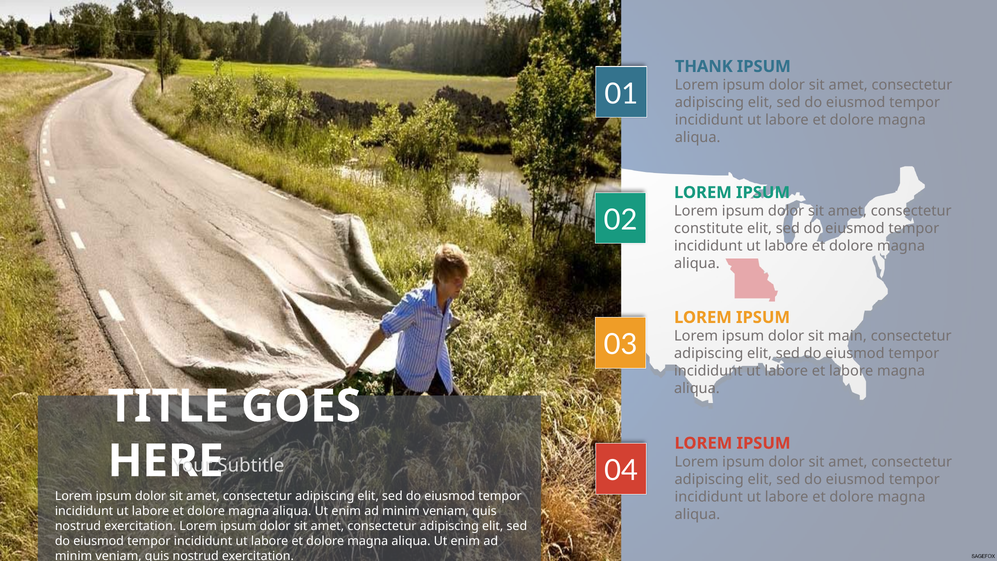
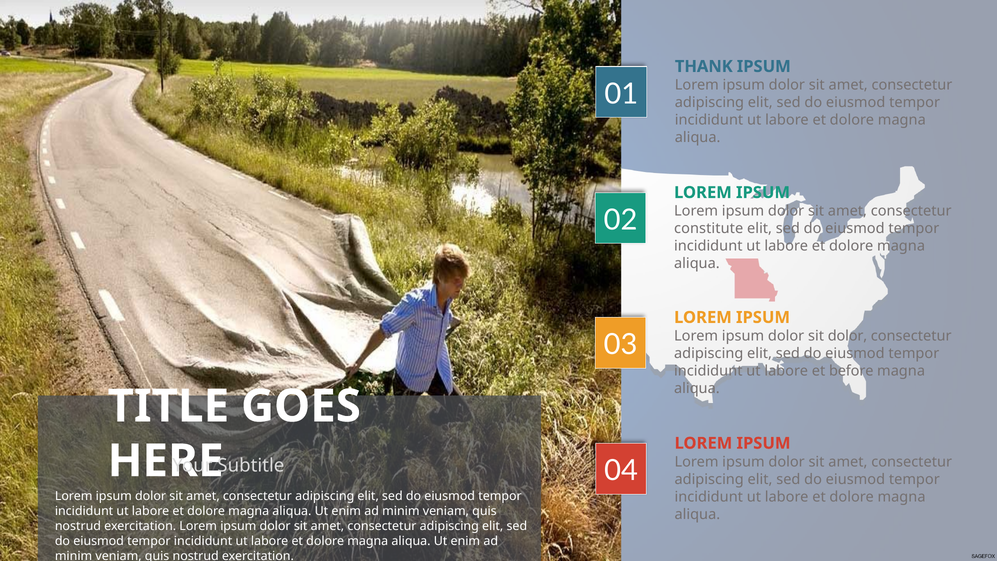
sit main: main -> dolor (847, 336)
et labore: labore -> before (851, 371)
